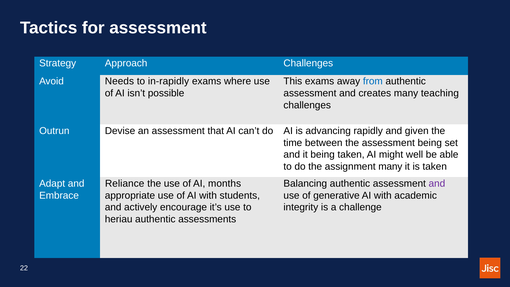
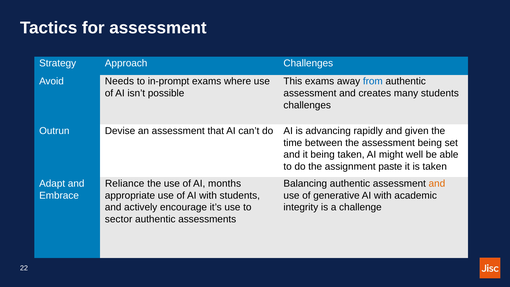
in-rapidly: in-rapidly -> in-prompt (169, 81)
many teaching: teaching -> students (440, 93)
assignment many: many -> paste (390, 167)
and colour: purple -> orange (437, 183)
heriau: heriau -> sector (119, 219)
